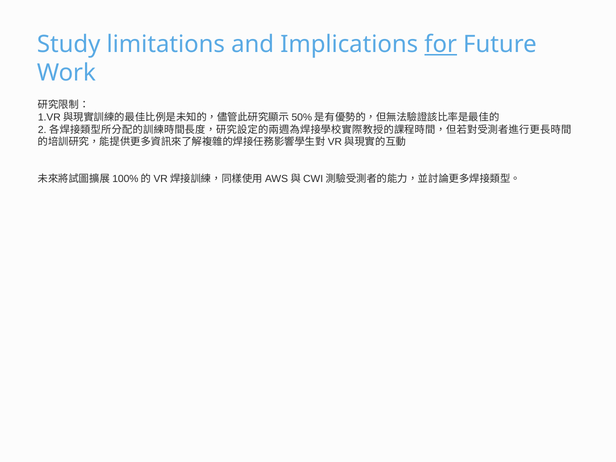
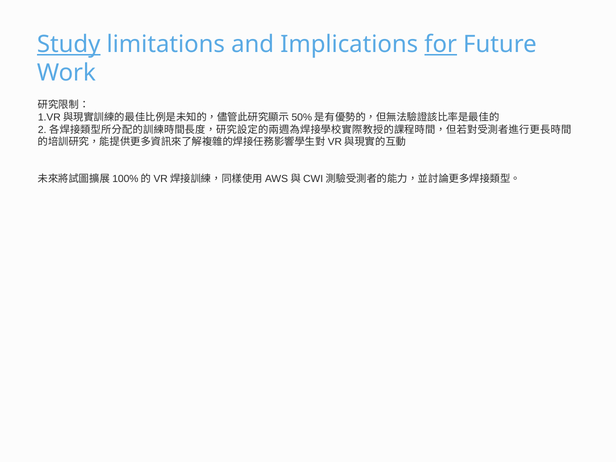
Study underline: none -> present (69, 44)
